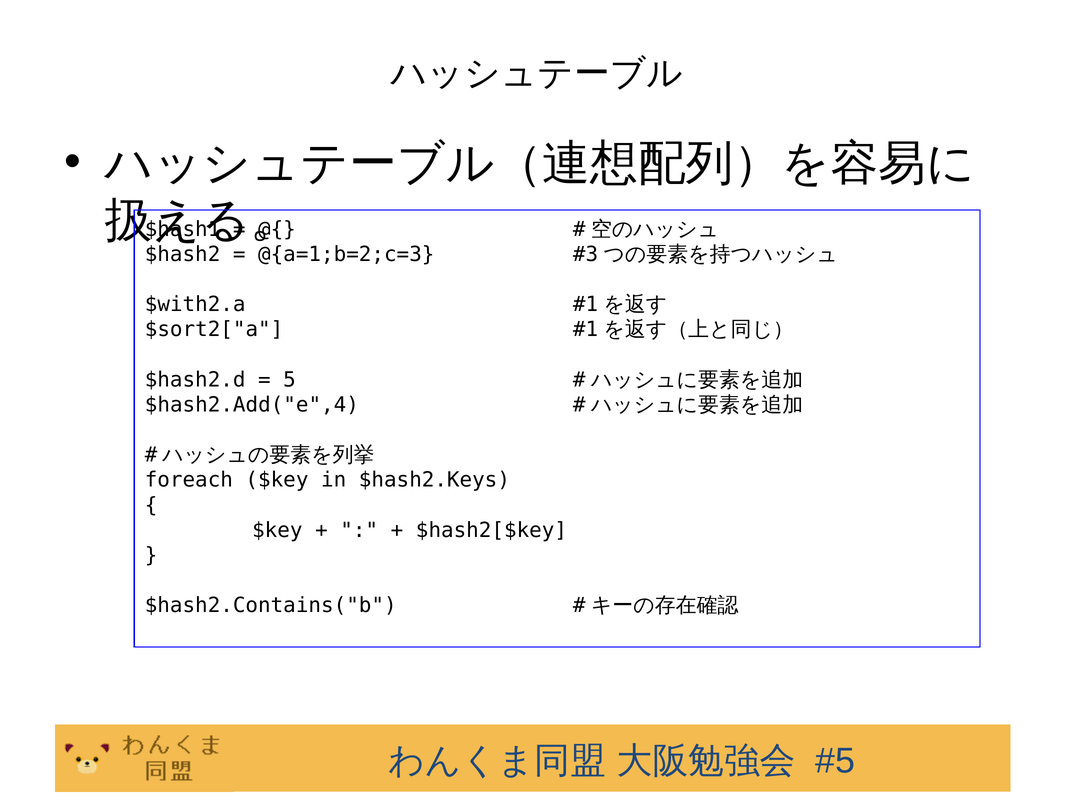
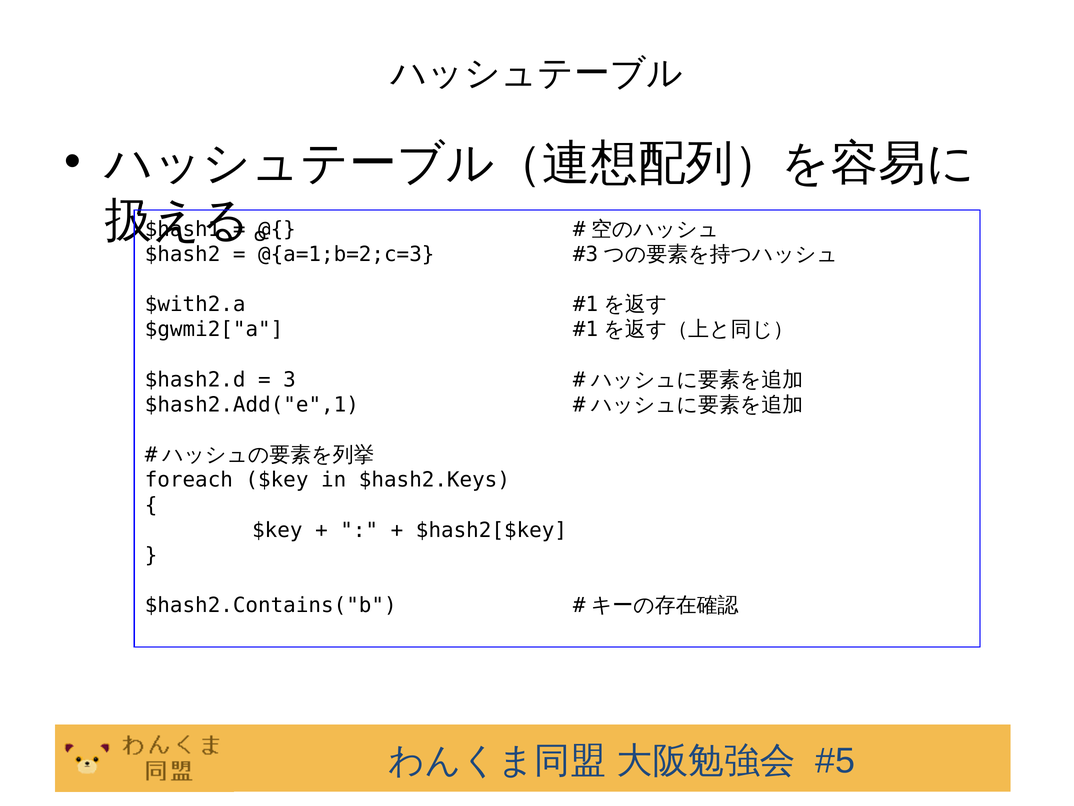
$sort2["a: $sort2["a -> $gwmi2["a (214, 329)
5: 5 -> 3 (290, 379)
$hash2.Add("e",4: $hash2.Add("e",4 -> $hash2.Add("e",1 (252, 405)
